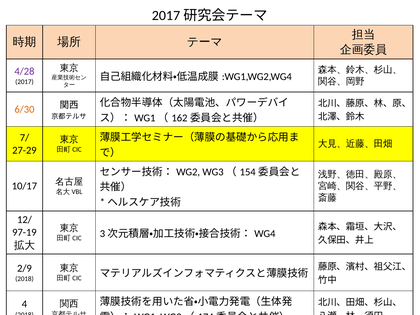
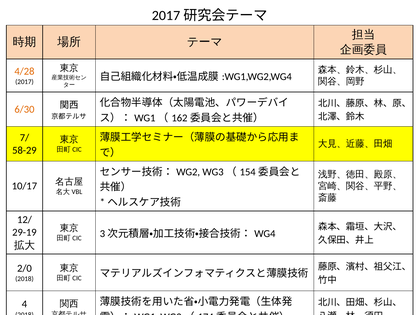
4/28 colour: purple -> orange (24, 71)
27-29: 27-29 -> 58-29 (24, 150)
97-19: 97-19 -> 29-19 (24, 232)
2/9: 2/9 -> 2/0 (24, 268)
